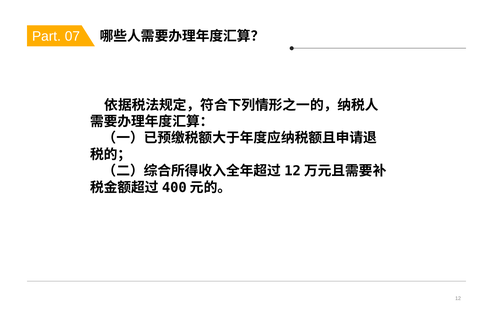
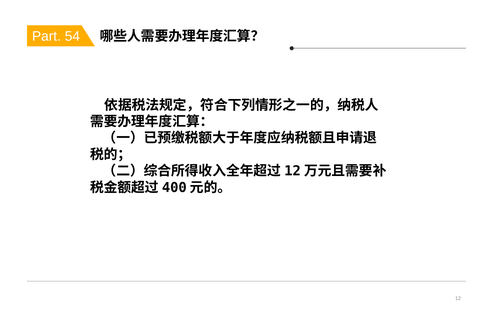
07: 07 -> 54 (72, 36)
